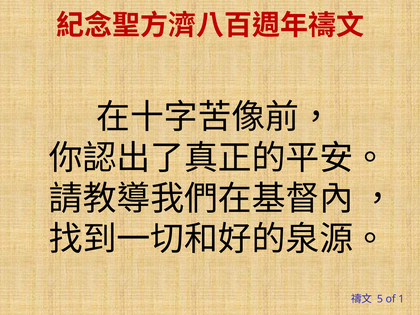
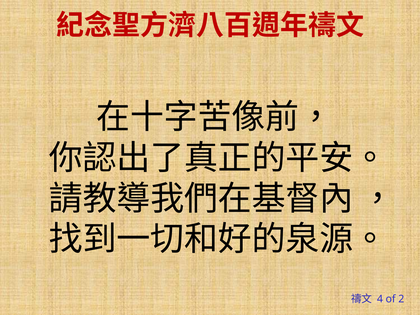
5: 5 -> 4 (380, 299)
1: 1 -> 2 (401, 299)
